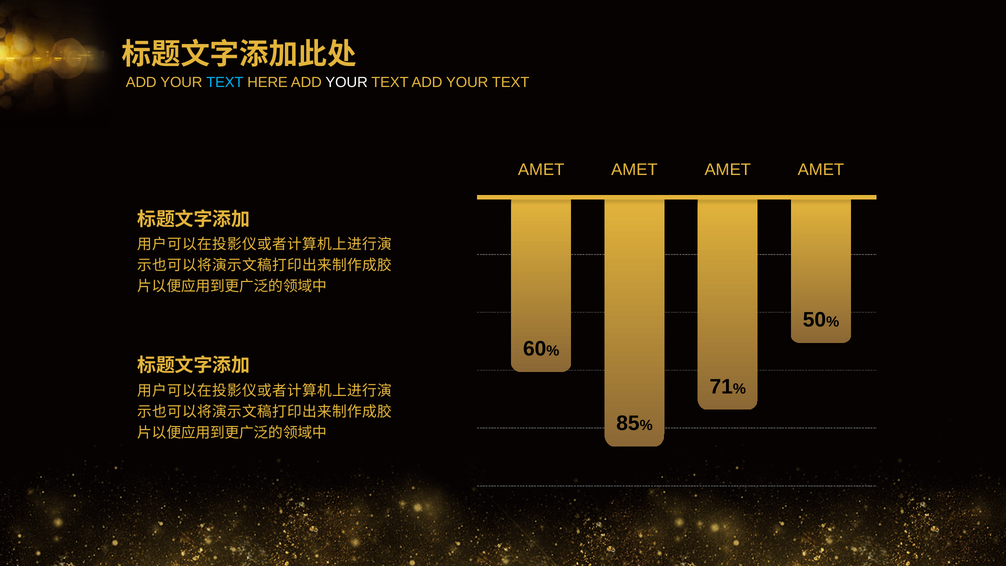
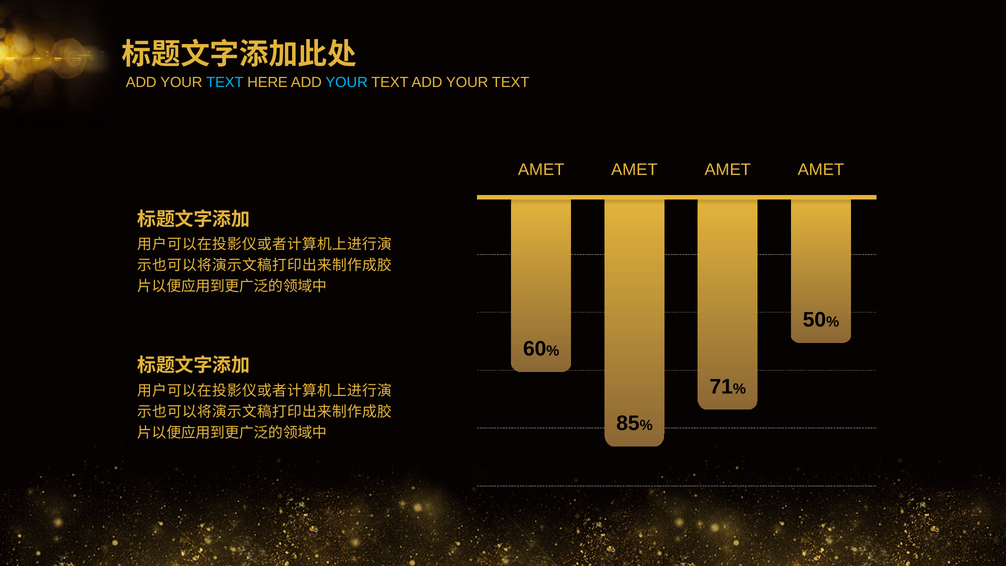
YOUR colour: white -> light blue (347, 82)
